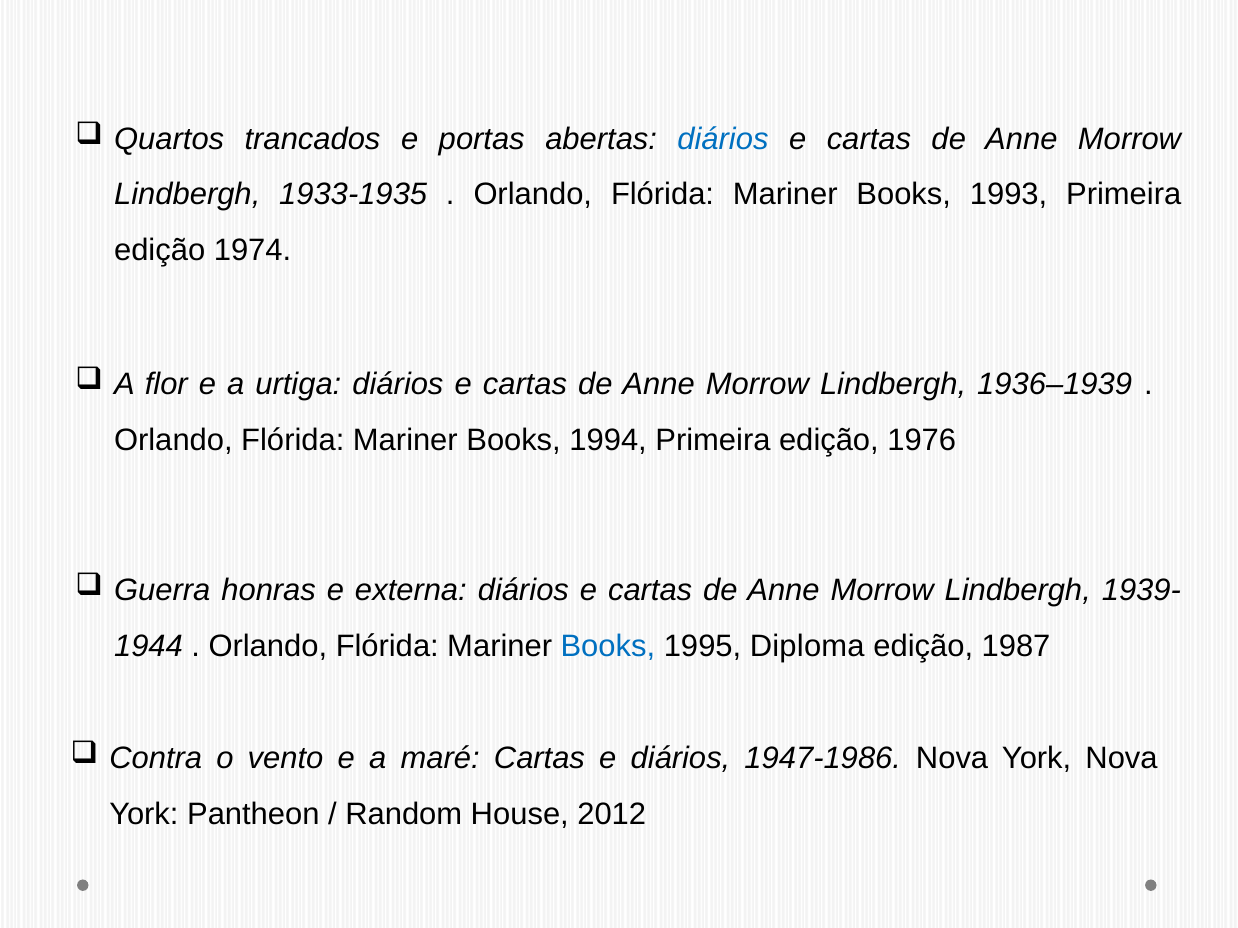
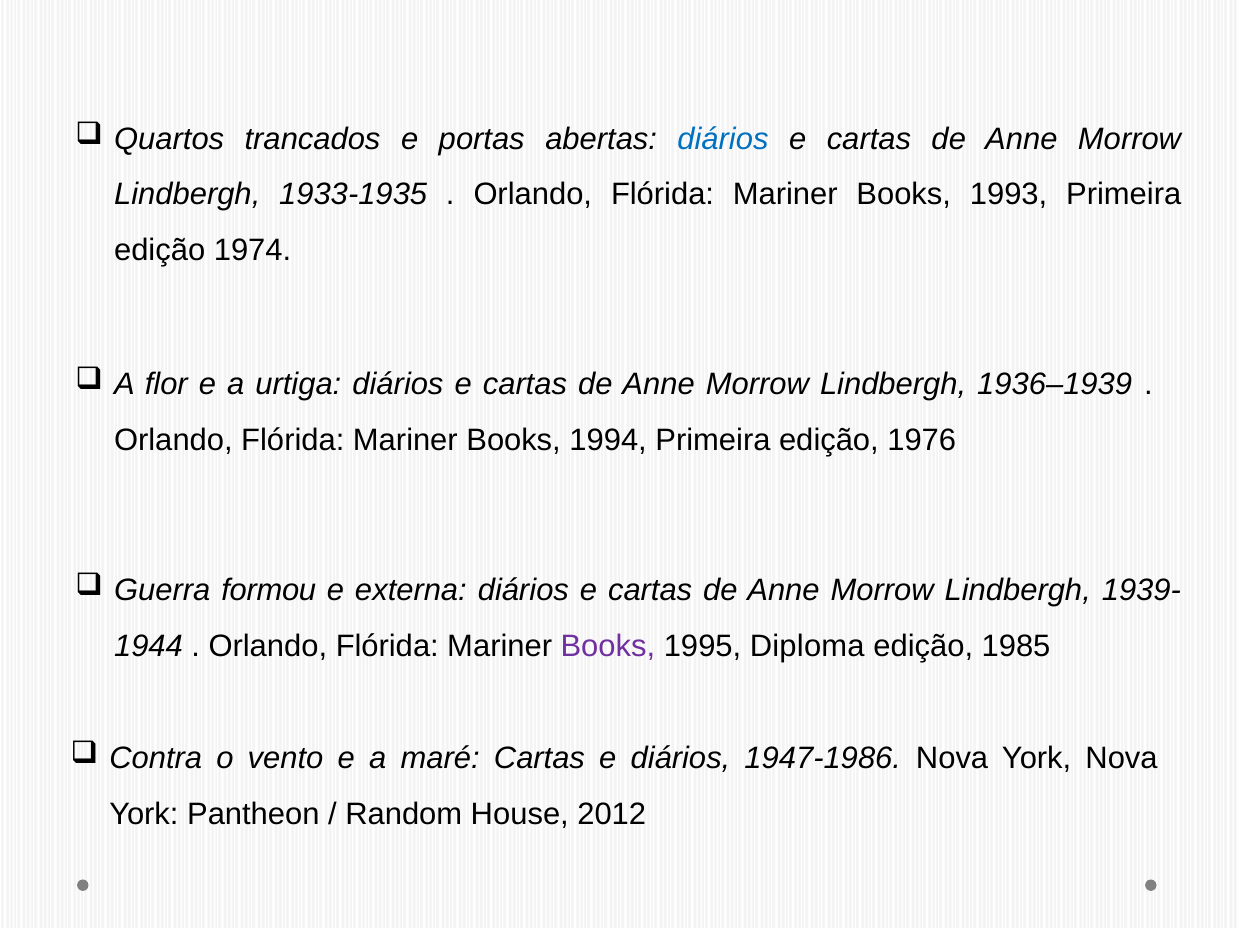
honras: honras -> formou (269, 591)
Books colour: blue -> purple (608, 647)
1987: 1987 -> 1985 (1016, 647)
